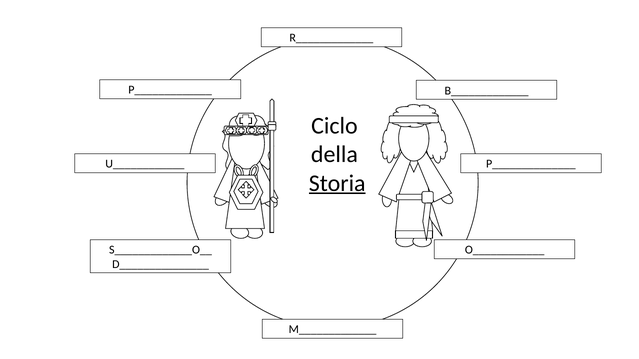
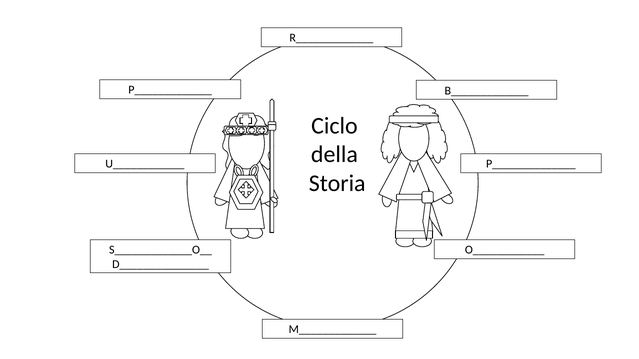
Storia underline: present -> none (337, 183)
